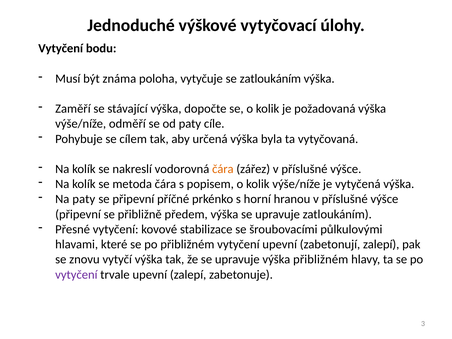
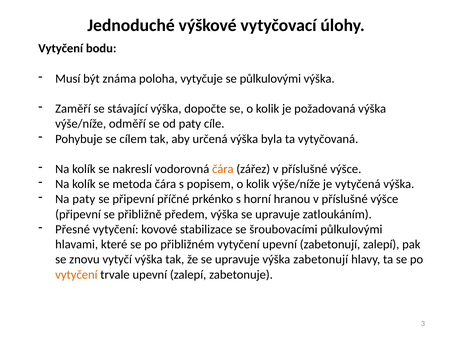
se zatloukáním: zatloukáním -> půlkulovými (270, 79)
výška přibližném: přibližném -> zabetonují (321, 259)
vytyčení colour: purple -> orange (76, 275)
